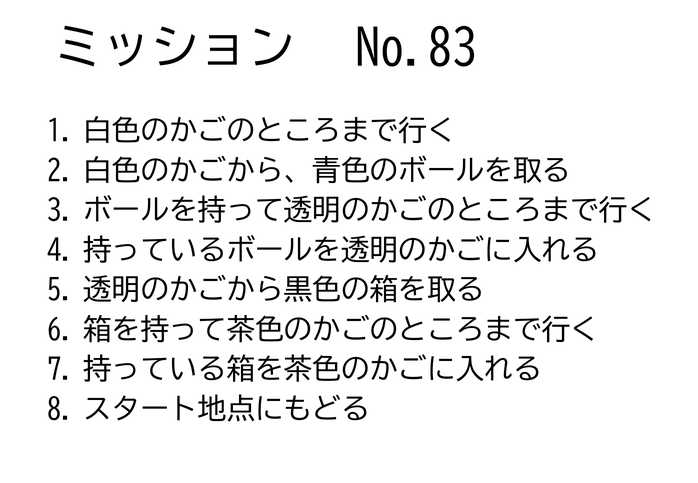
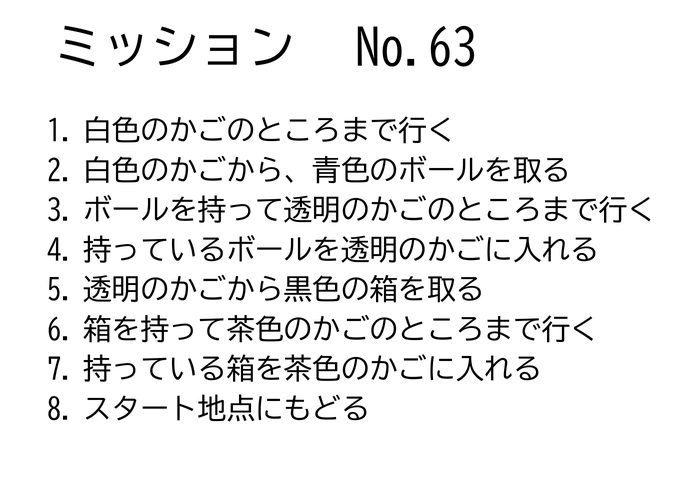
No.83: No.83 -> No.63 (416, 49)
